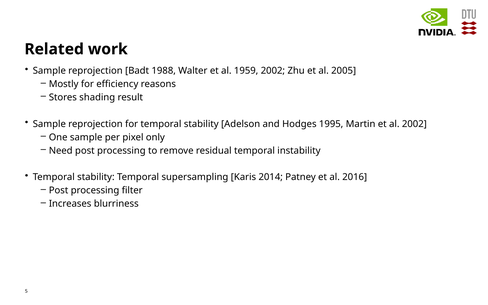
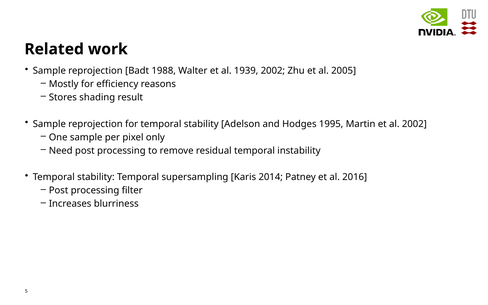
1959: 1959 -> 1939 (246, 71)
